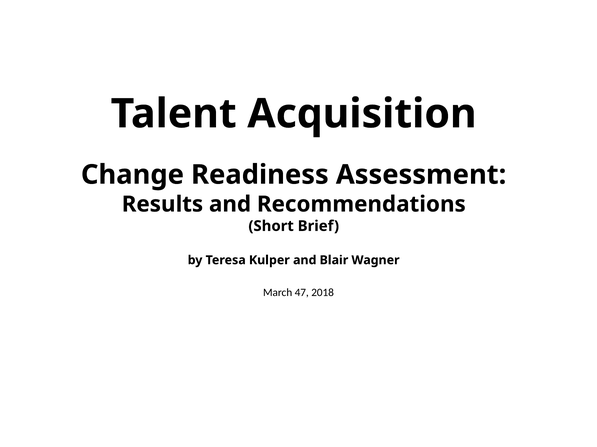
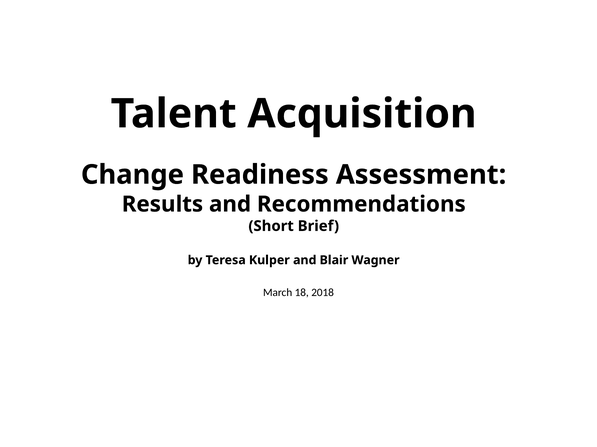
47: 47 -> 18 (302, 293)
